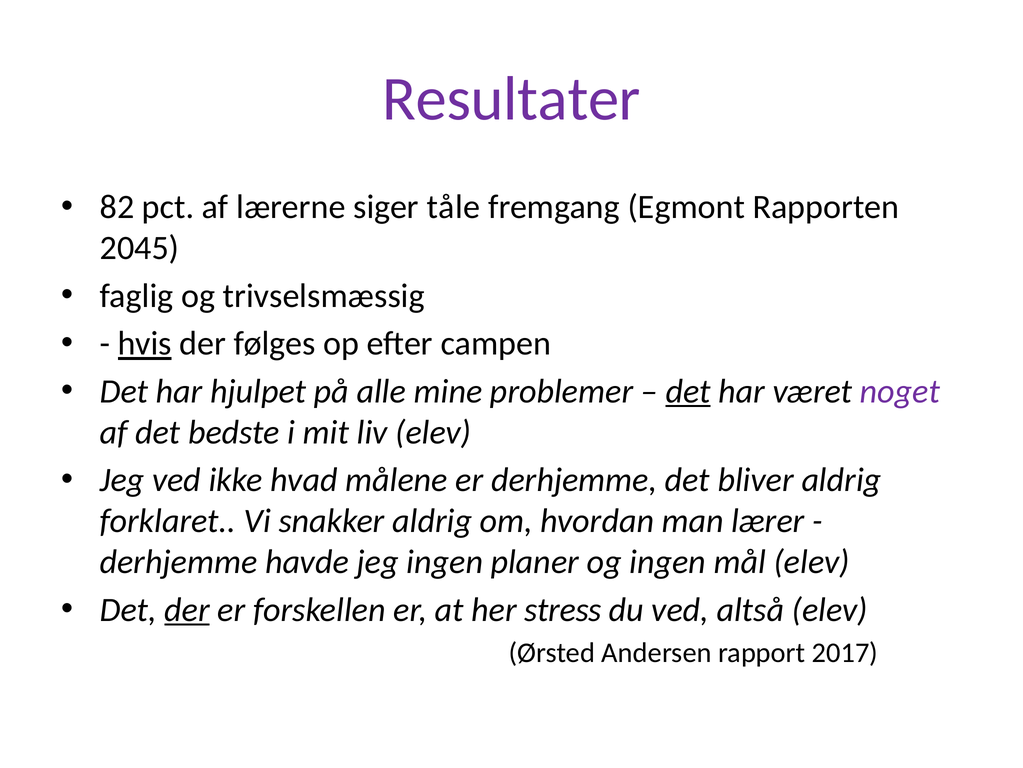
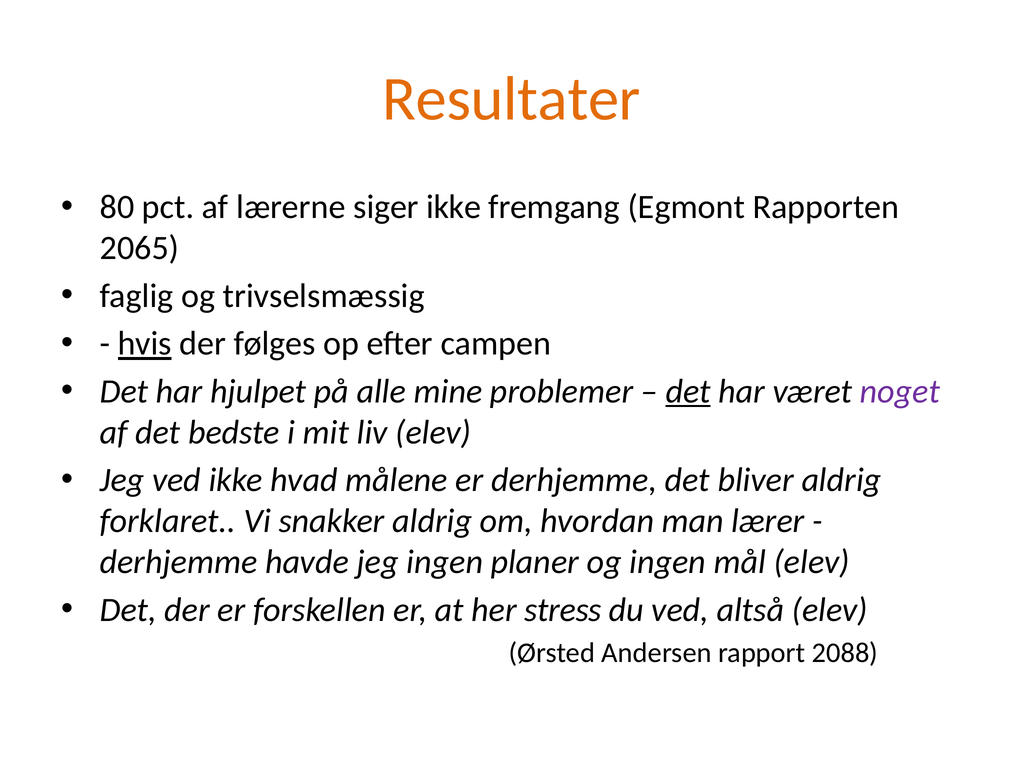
Resultater colour: purple -> orange (511, 99)
82: 82 -> 80 (117, 207)
siger tåle: tåle -> ikke (454, 207)
2045: 2045 -> 2065 (139, 248)
der underline: present -> none (187, 609)
2017: 2017 -> 2088 (845, 652)
